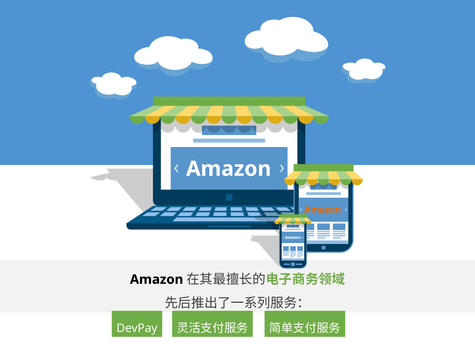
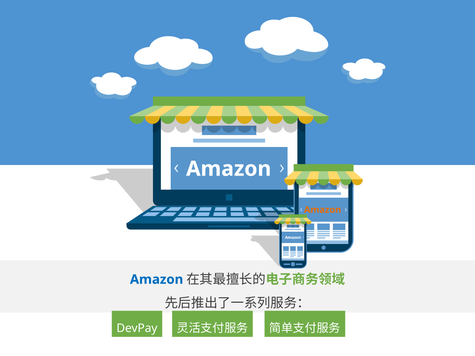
Amazon colour: black -> blue (157, 280)
